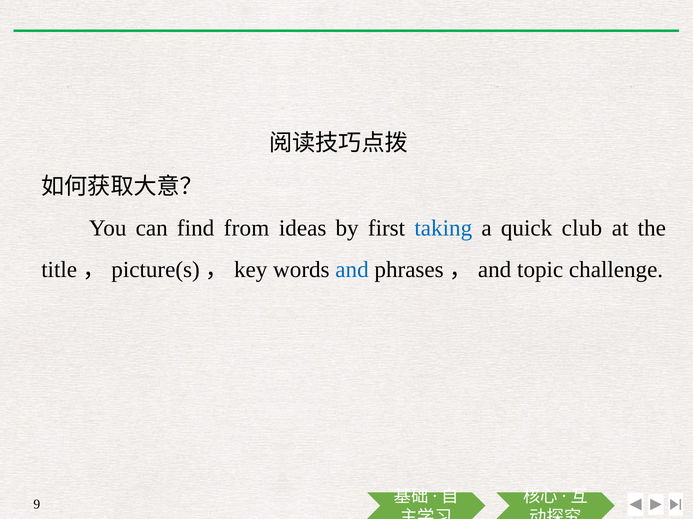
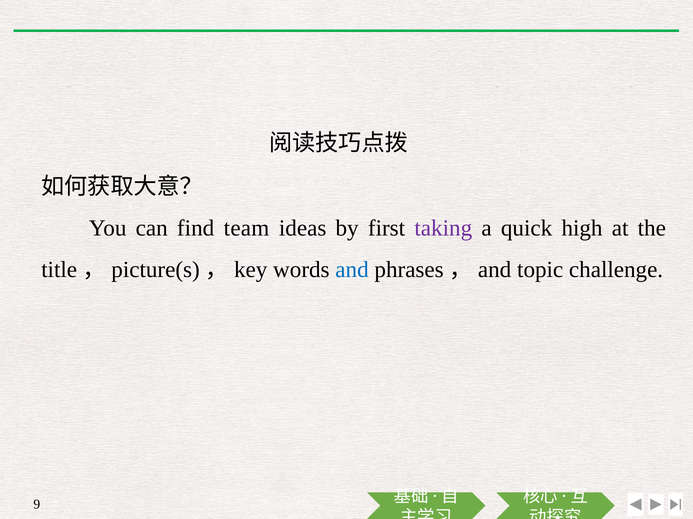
from: from -> team (247, 229)
taking colour: blue -> purple (443, 229)
club: club -> high (582, 229)
